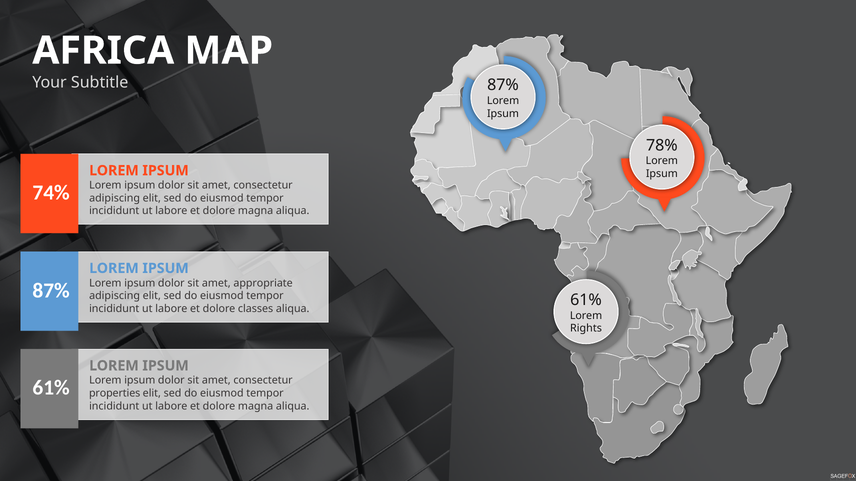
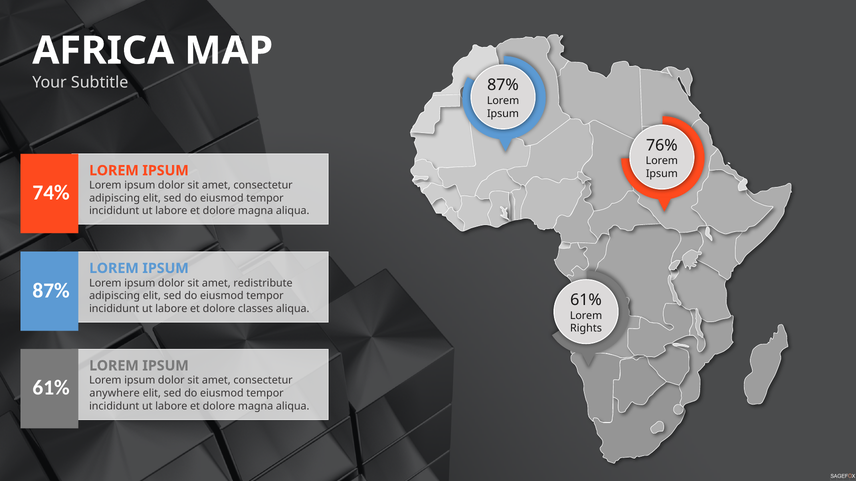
78%: 78% -> 76% (662, 145)
appropriate: appropriate -> redistribute (263, 283)
properties: properties -> anywhere (115, 394)
